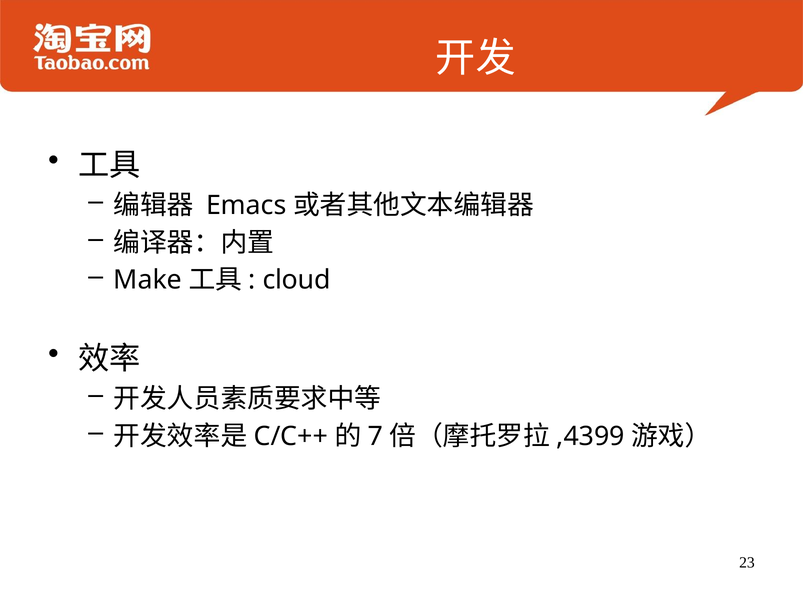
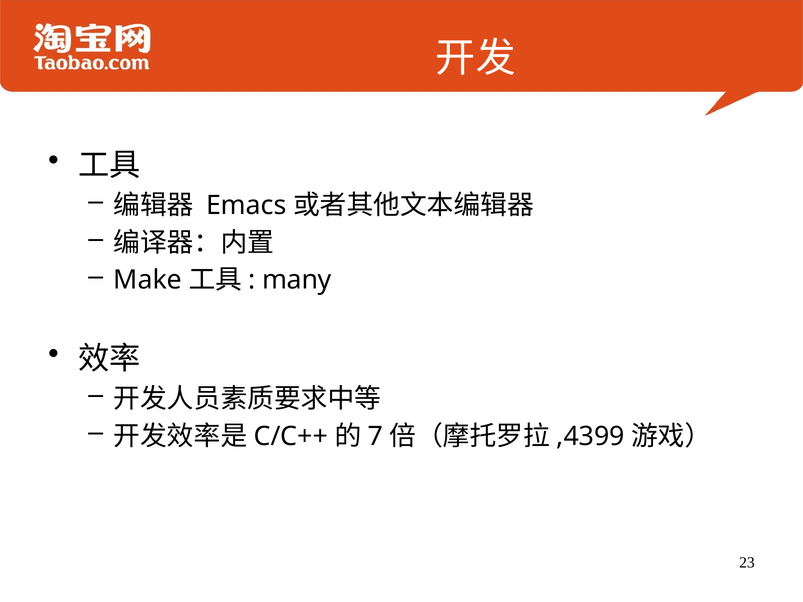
cloud: cloud -> many (297, 280)
